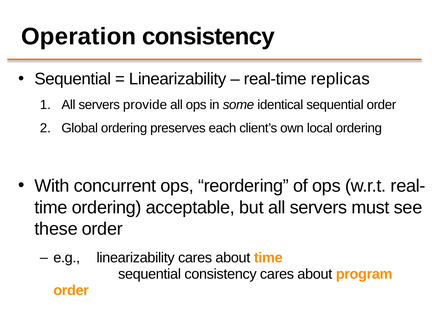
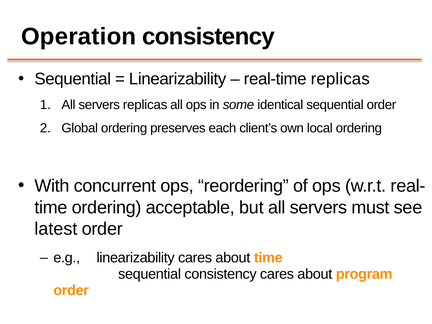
servers provide: provide -> replicas (145, 105)
these: these -> latest (56, 229)
